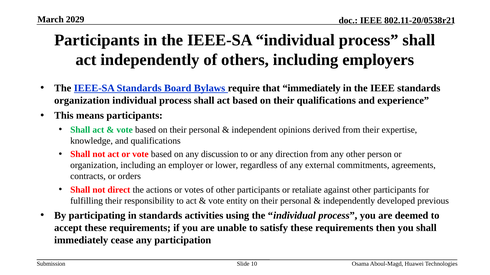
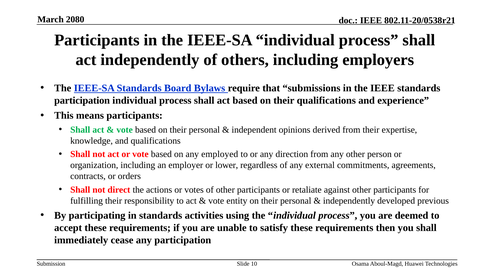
2029: 2029 -> 2080 (75, 19)
that immediately: immediately -> submissions (311, 88)
organization: organization -> participation (82, 101)
discussion: discussion -> employed (220, 155)
